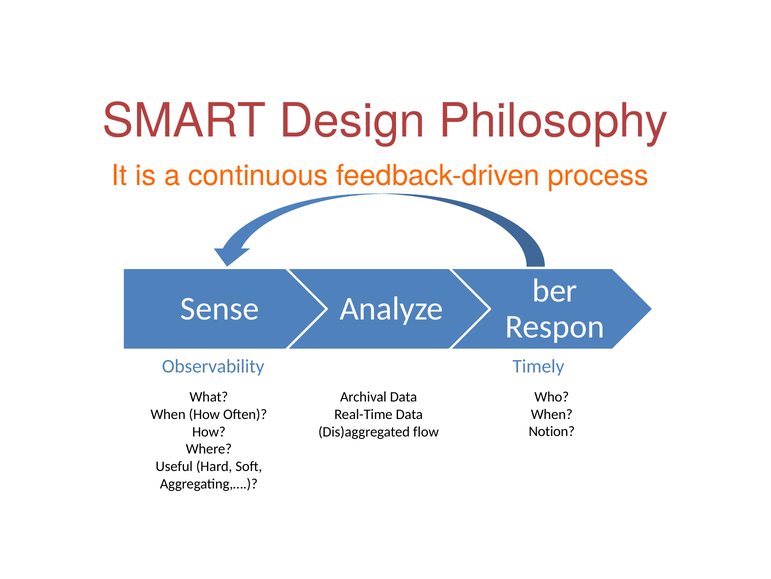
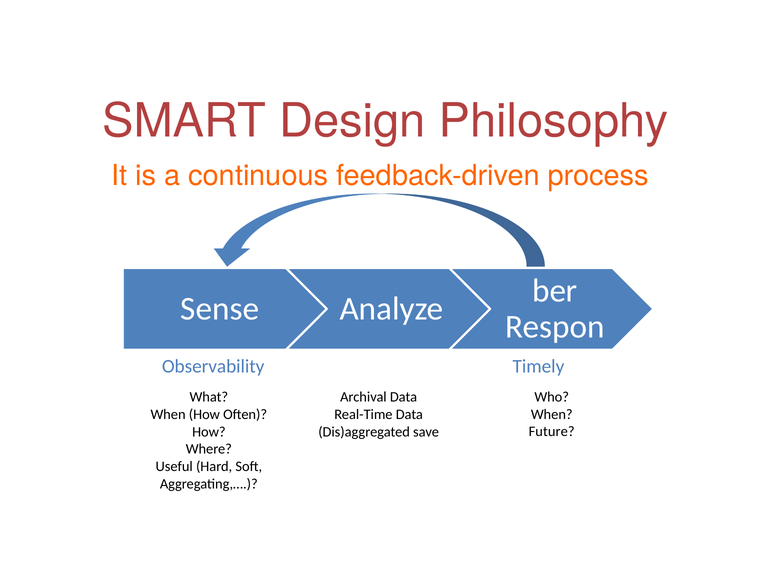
flow: flow -> save (426, 431)
Notion: Notion -> Future (552, 431)
